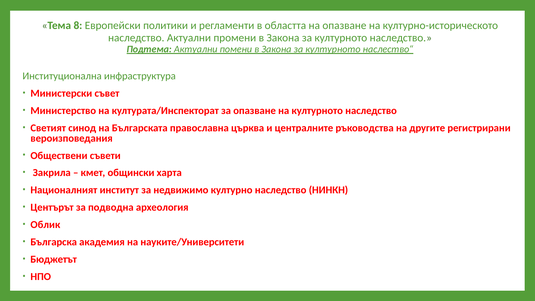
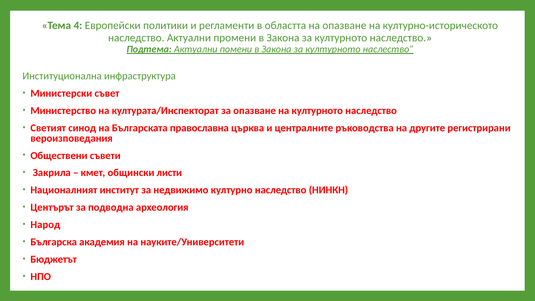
8: 8 -> 4 (78, 26)
харта: харта -> листи (169, 173)
Облик: Облик -> Народ (45, 225)
